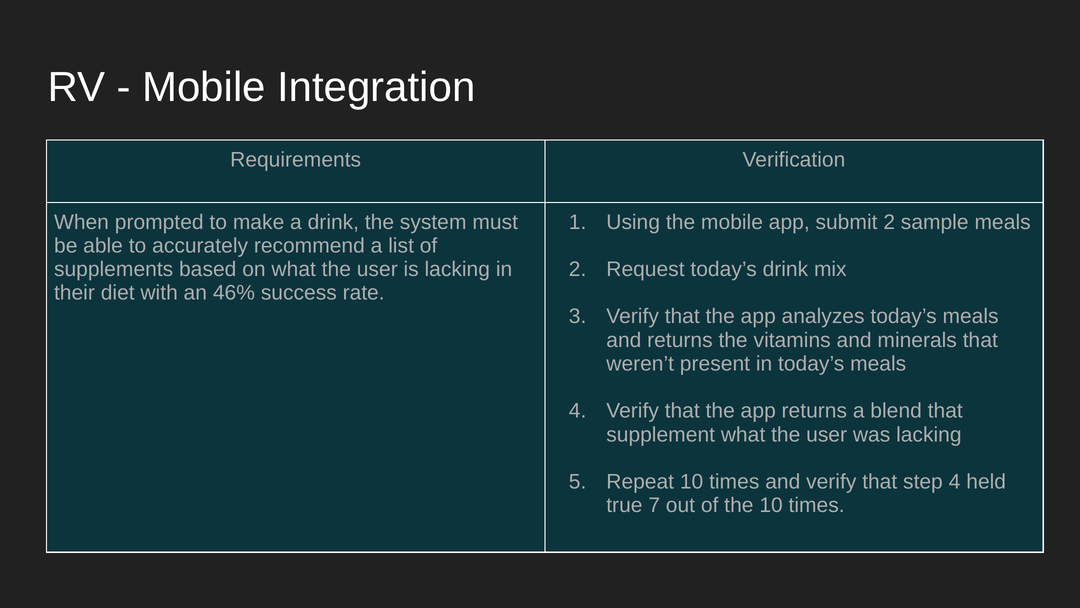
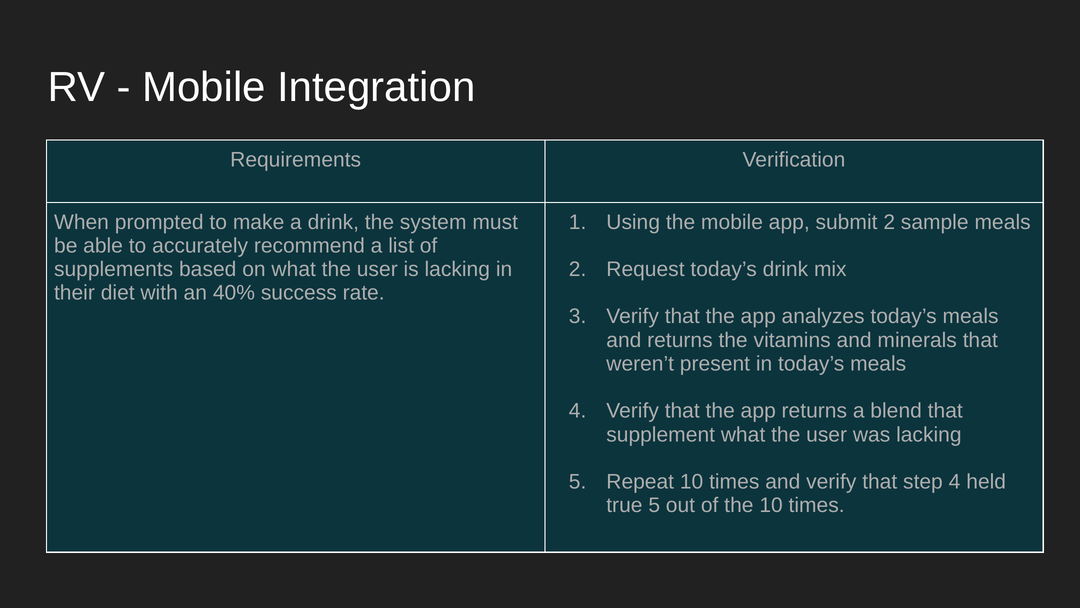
46%: 46% -> 40% (234, 293)
true 7: 7 -> 5 (654, 505)
